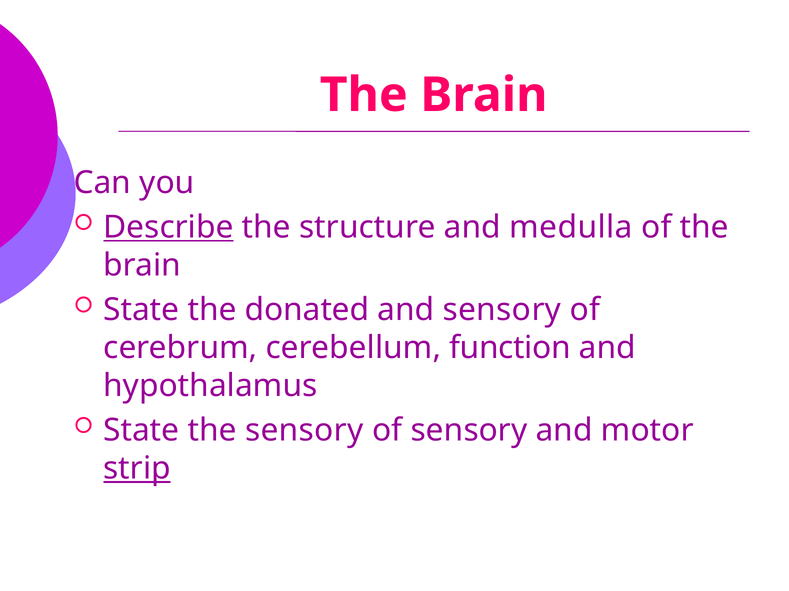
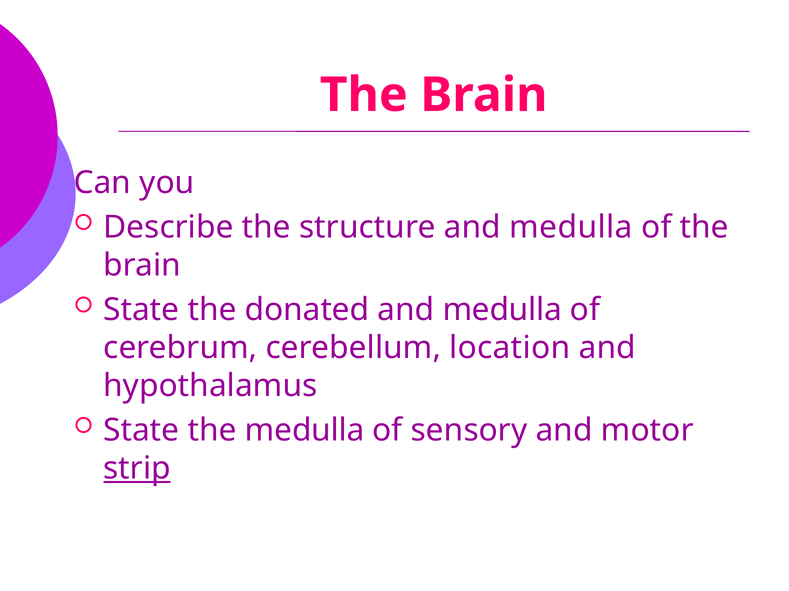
Describe underline: present -> none (168, 227)
sensory: sensory -> medulla (502, 310)
function: function -> location (510, 348)
the sensory: sensory -> medulla (305, 431)
